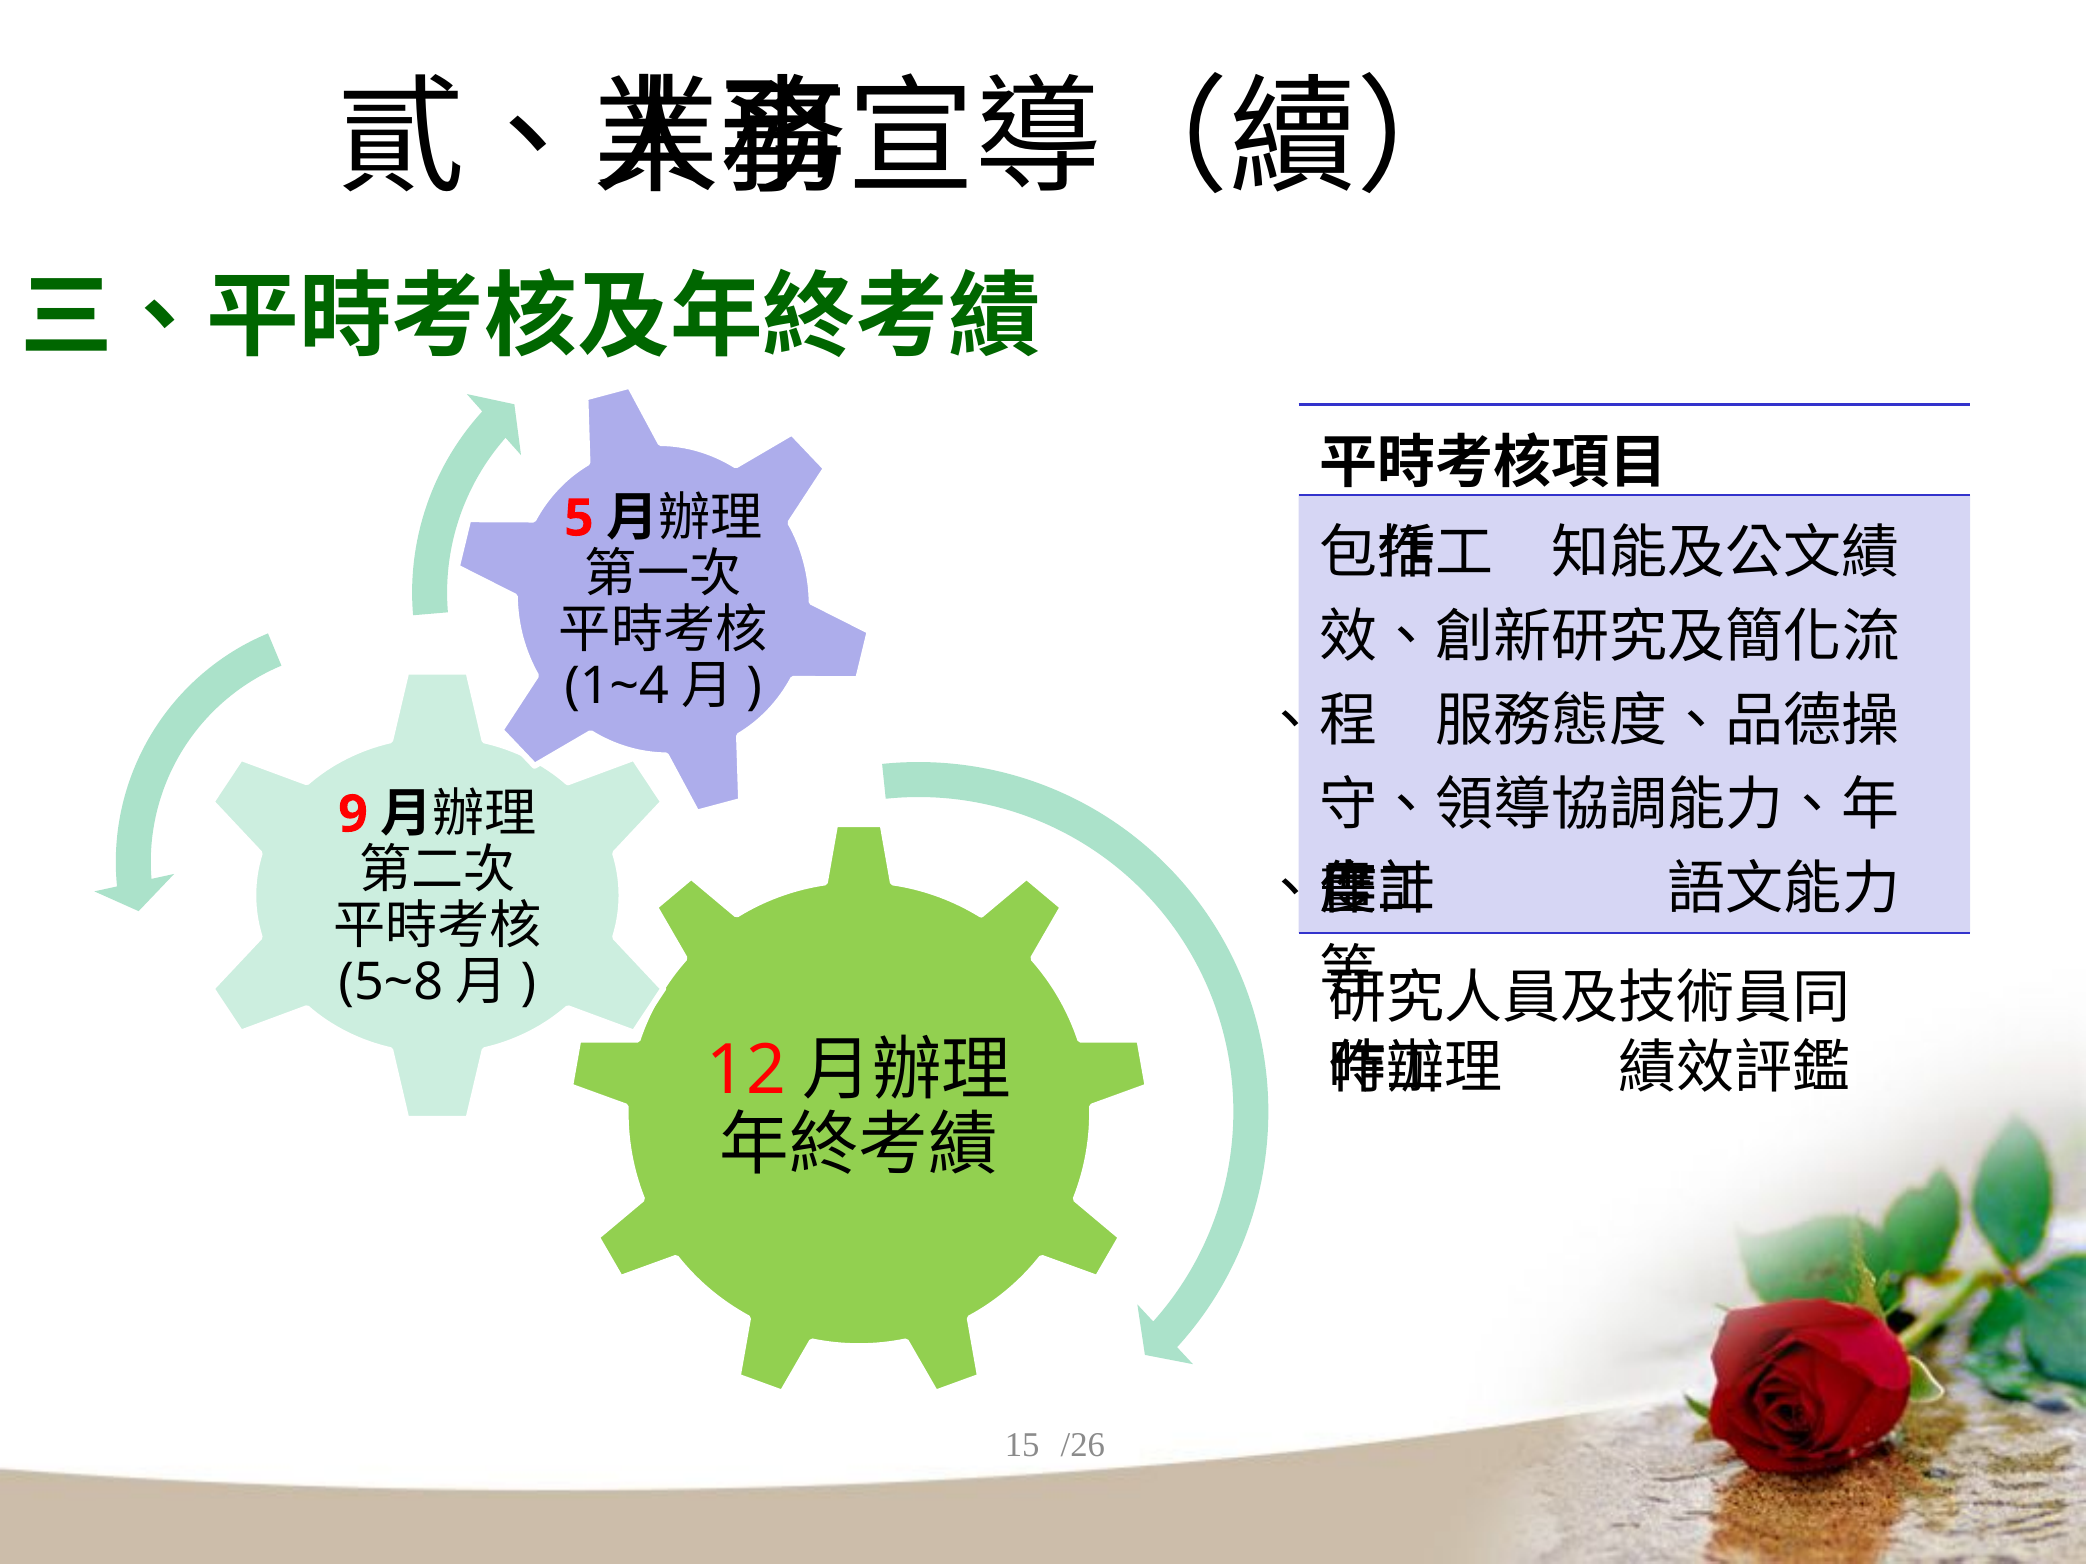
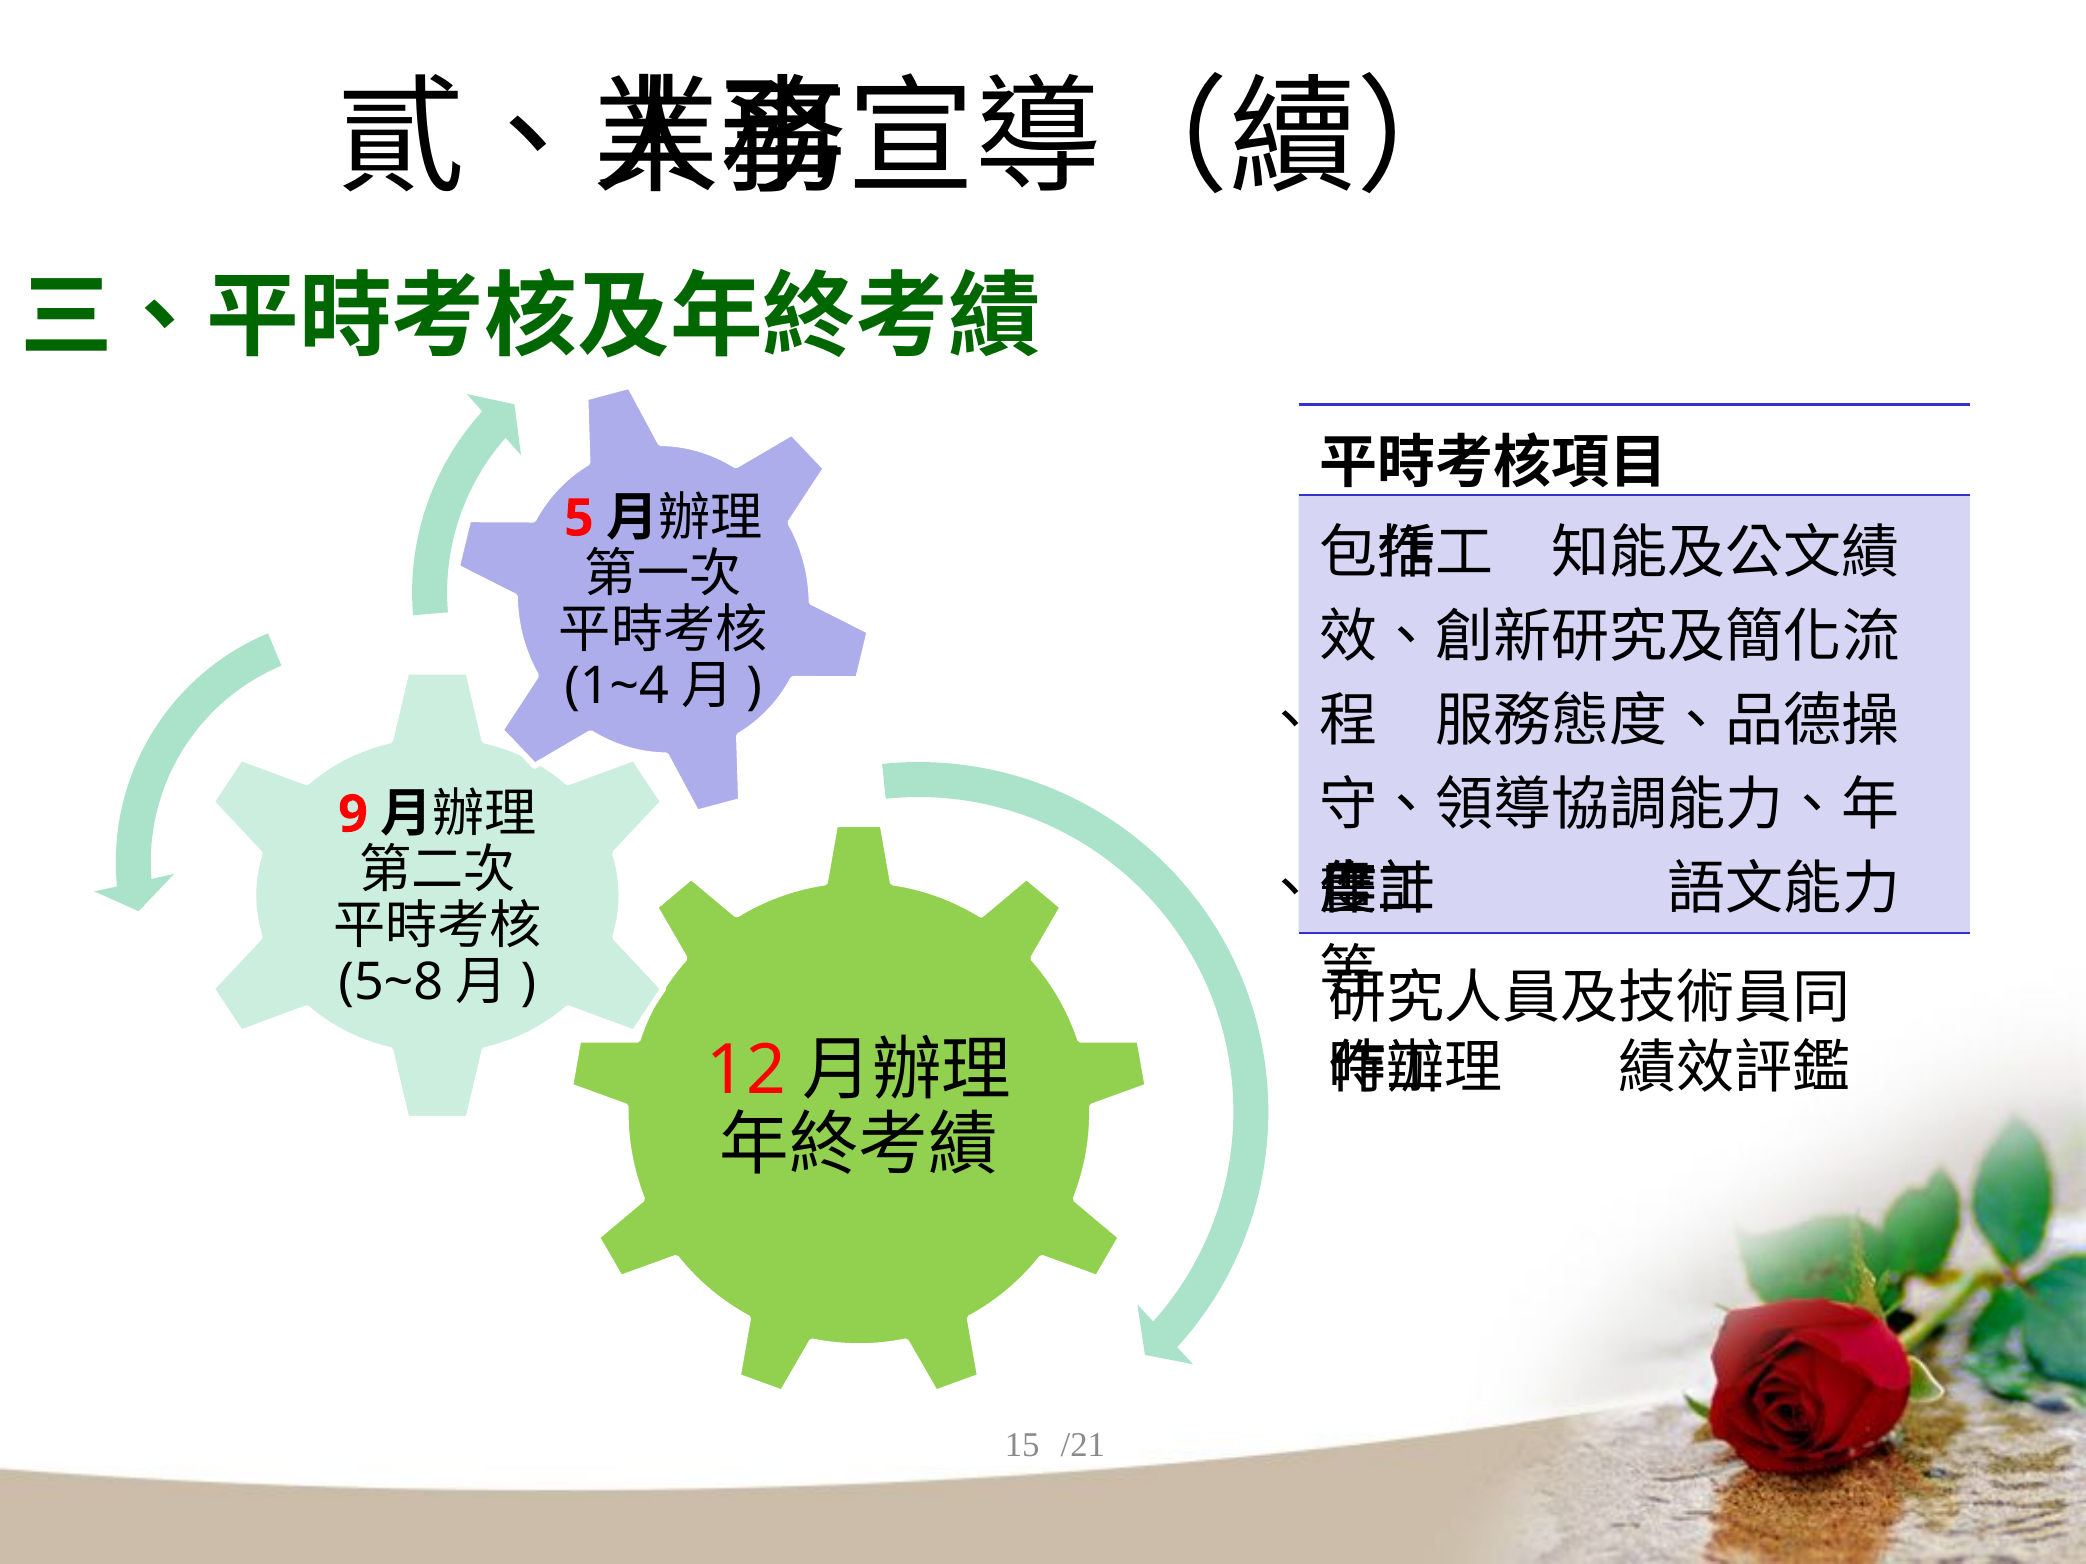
/26: /26 -> /21 (1083, 1445)
